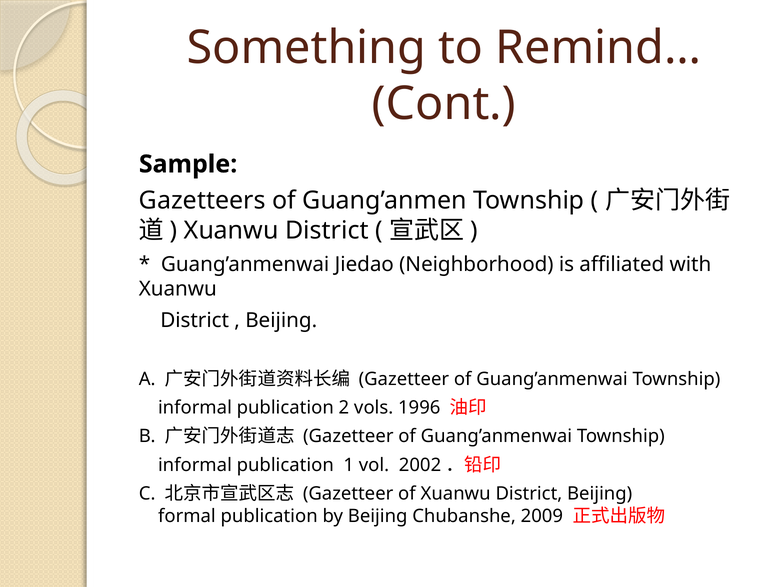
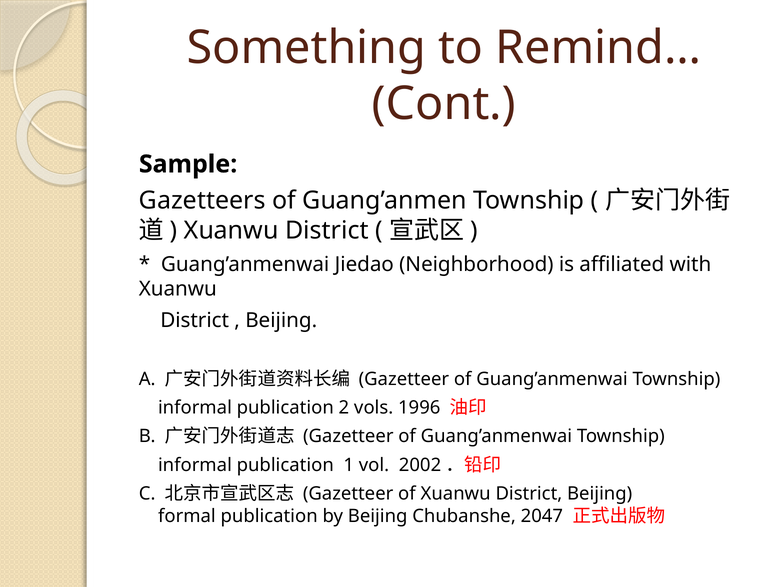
2009: 2009 -> 2047 (542, 516)
